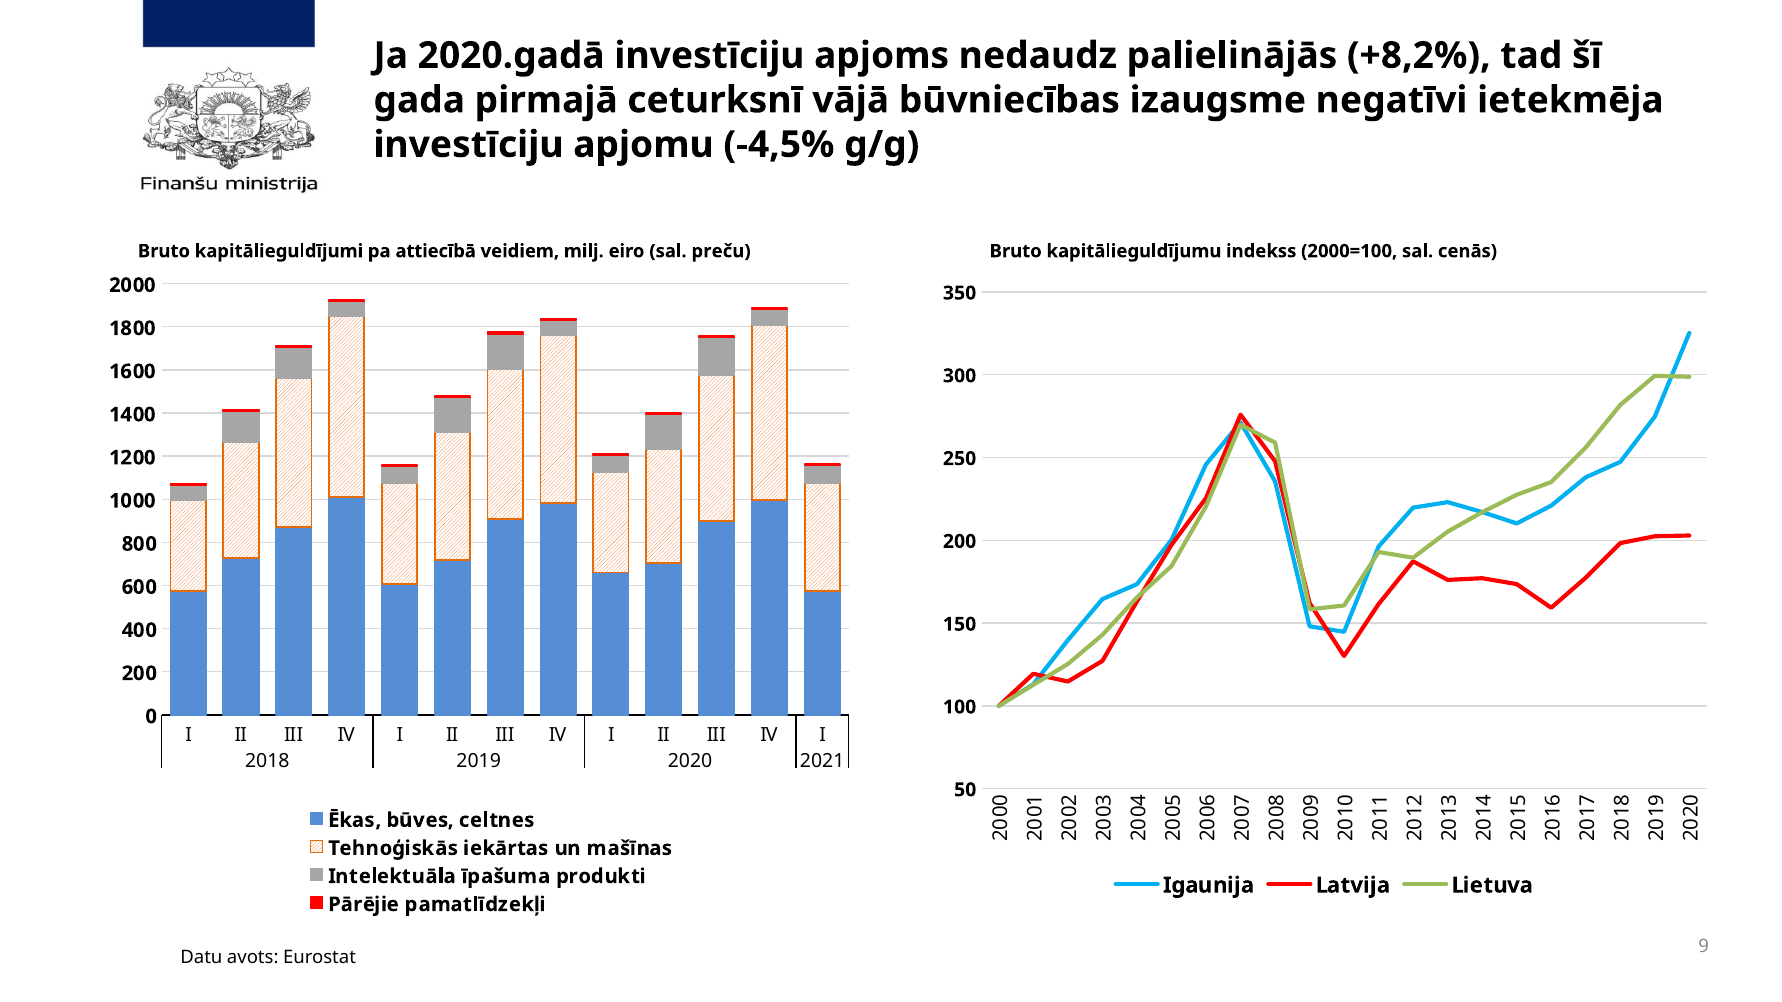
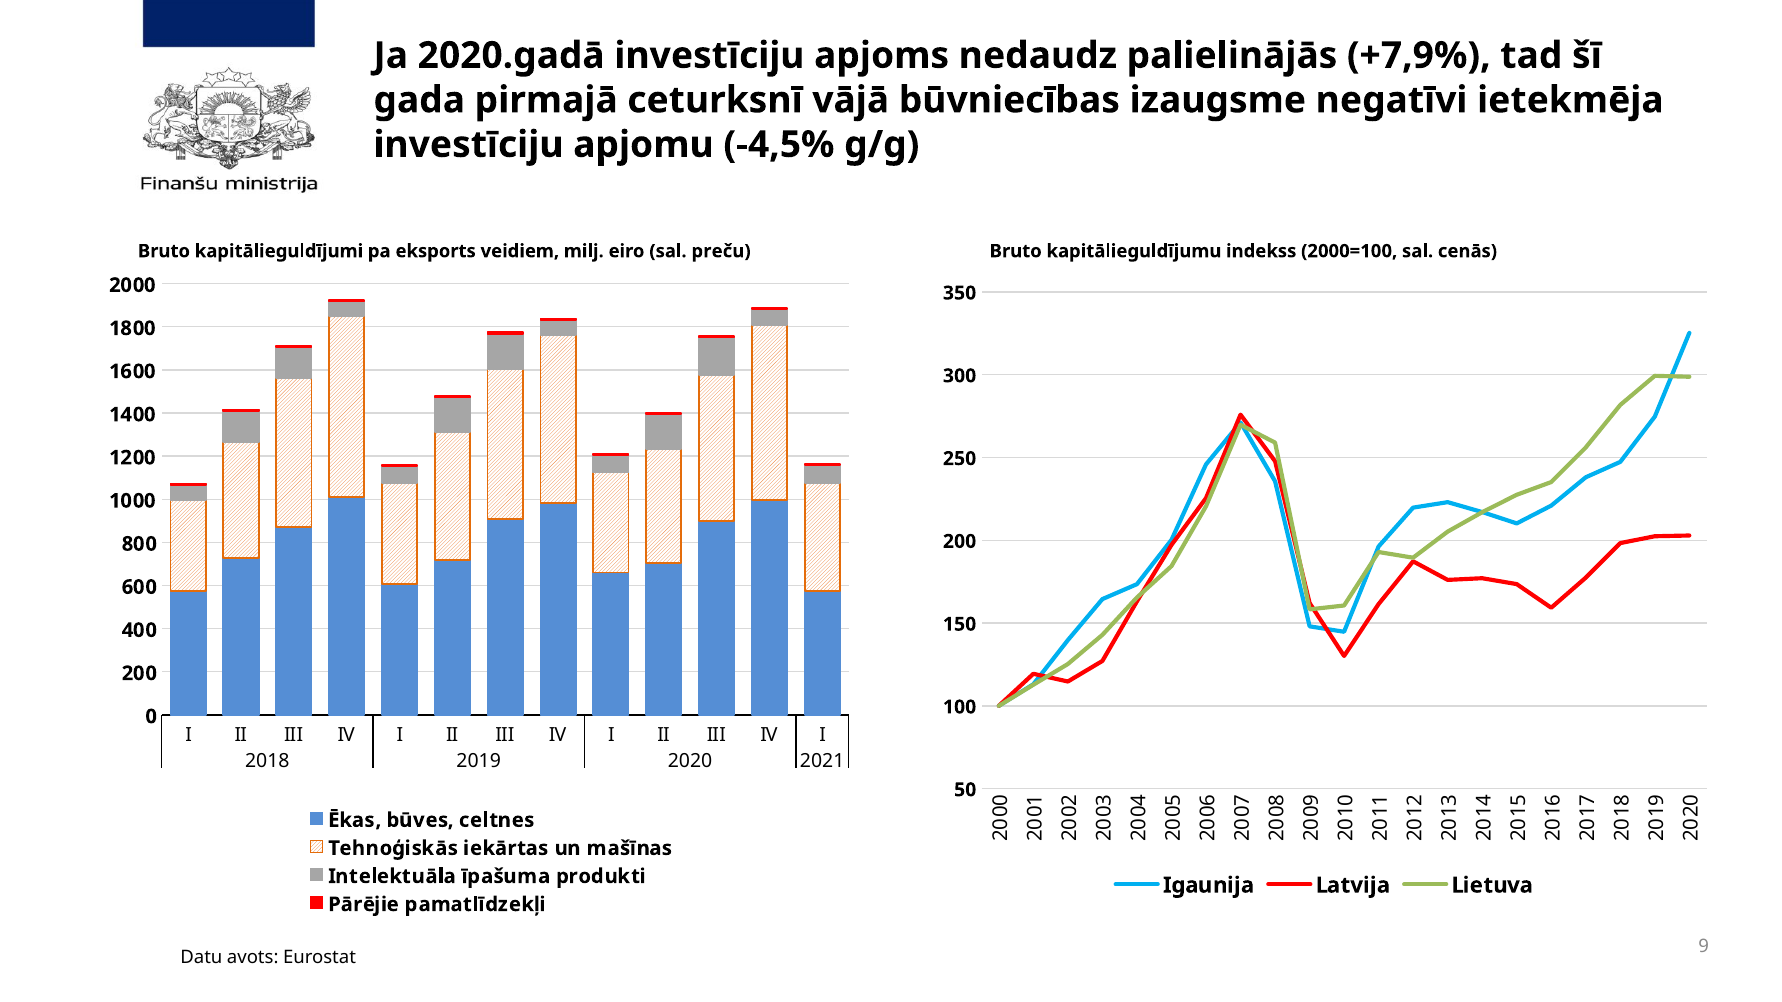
+8,2%: +8,2% -> +7,9% (1419, 56)
attiecībā: attiecībā -> eksports (436, 251)
